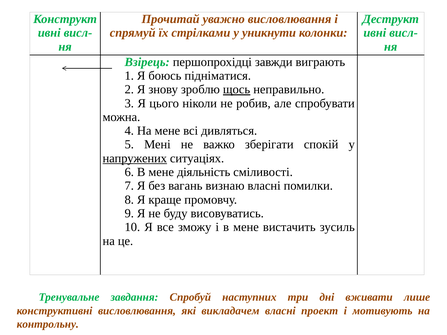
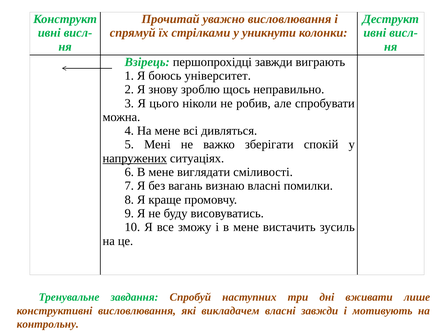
підніматися: підніматися -> університет (218, 76)
щось underline: present -> none (237, 90)
діяльність: діяльність -> виглядати (204, 172)
власні проект: проект -> завжди (320, 311)
